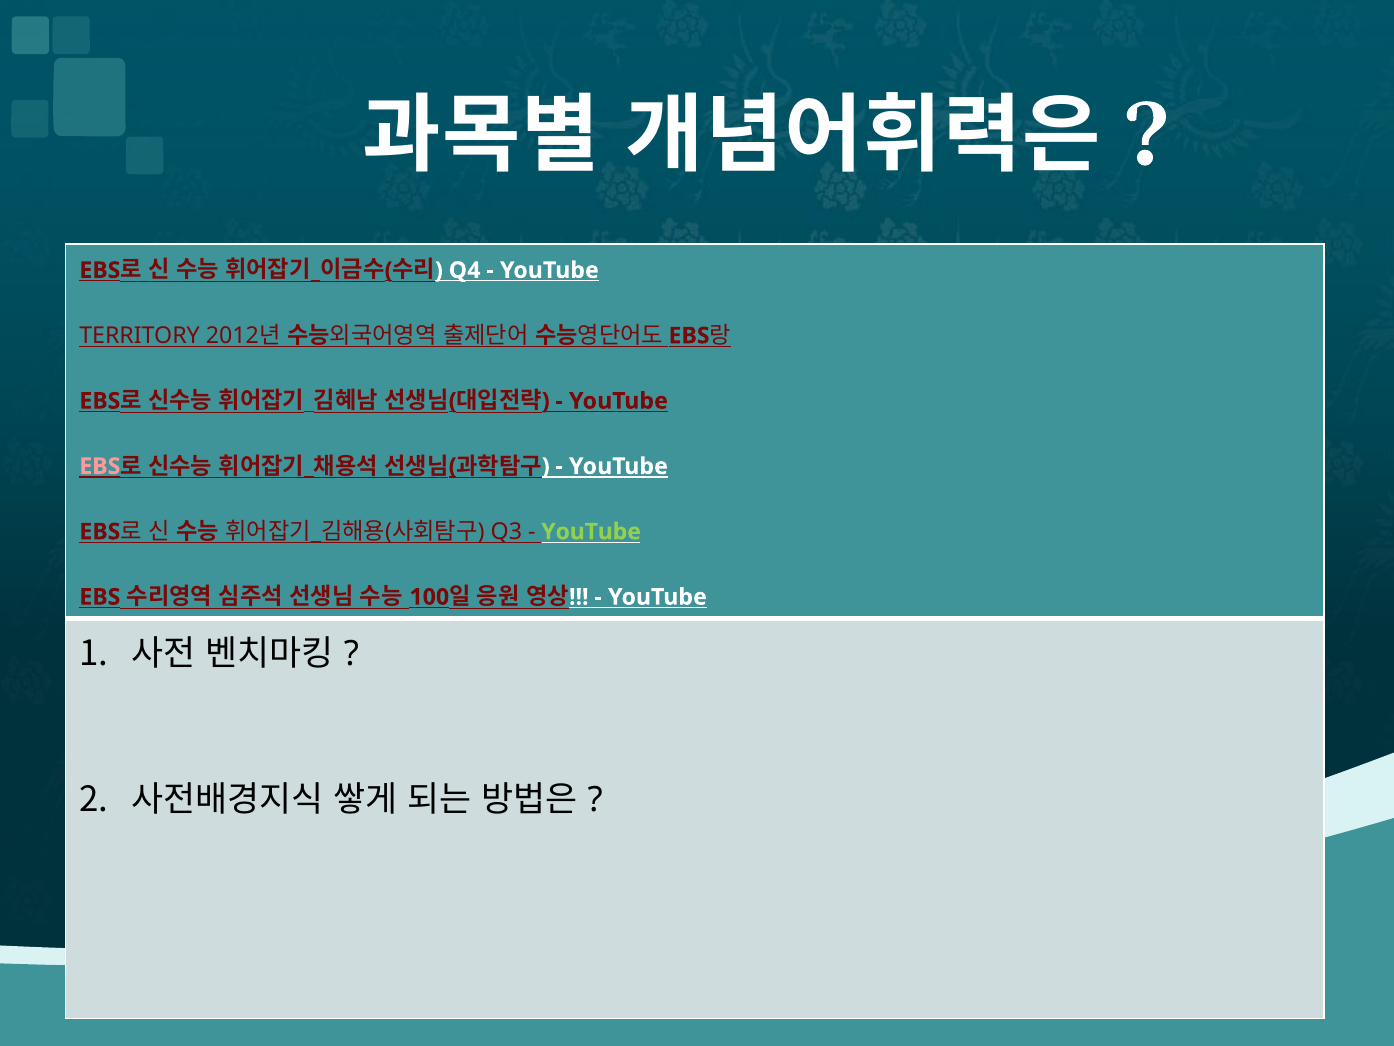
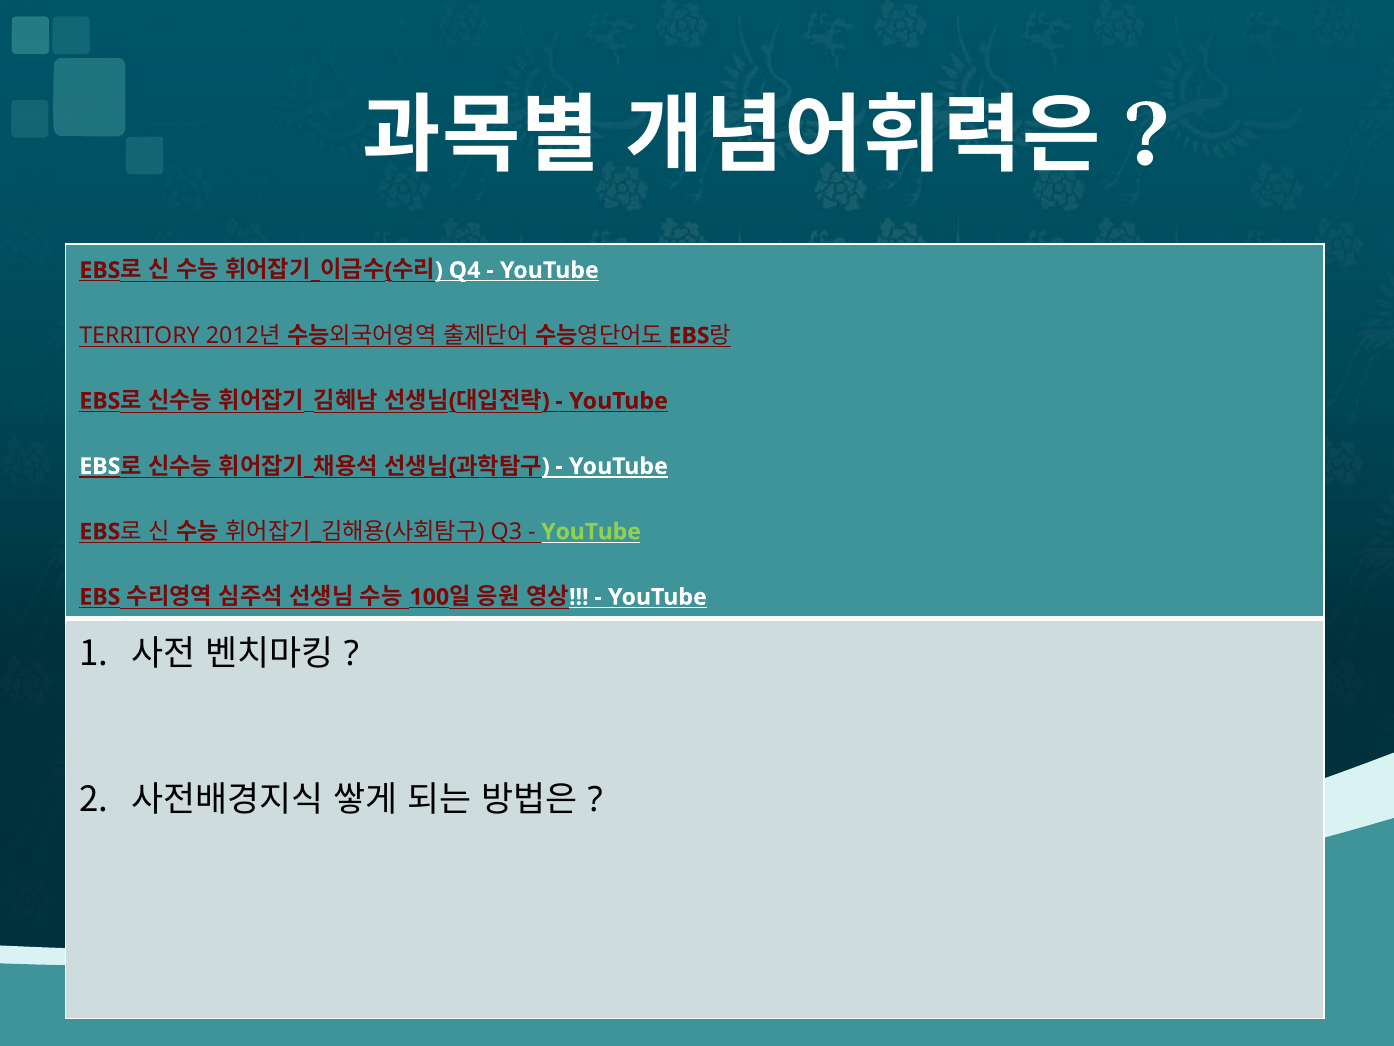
EBS colour: pink -> white (100, 466)
